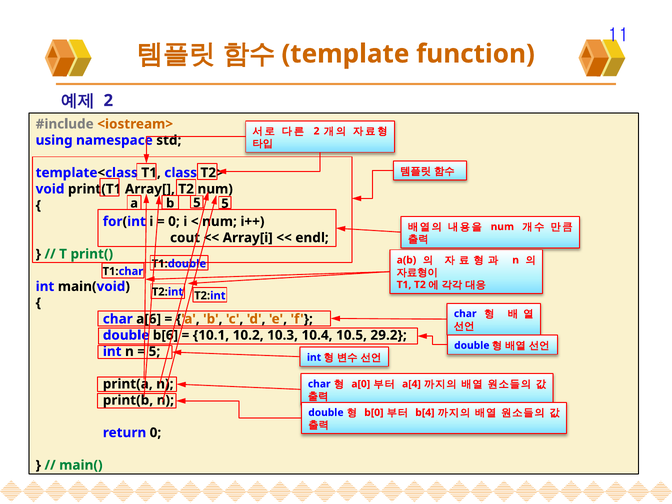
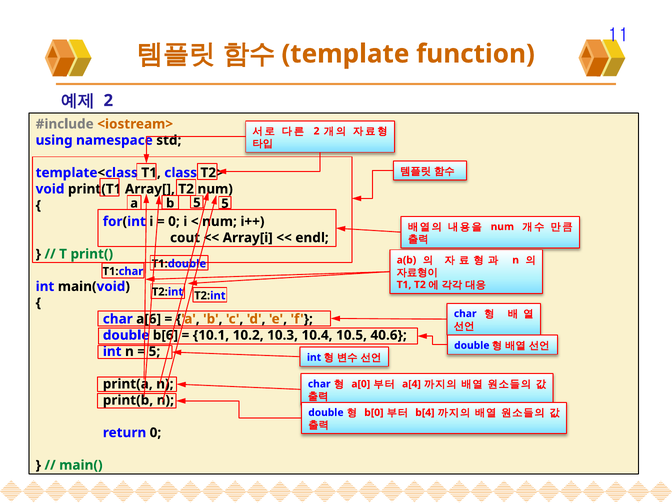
29.2: 29.2 -> 40.6 (389, 335)
